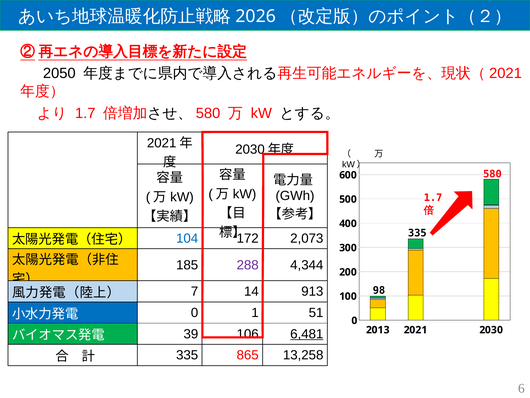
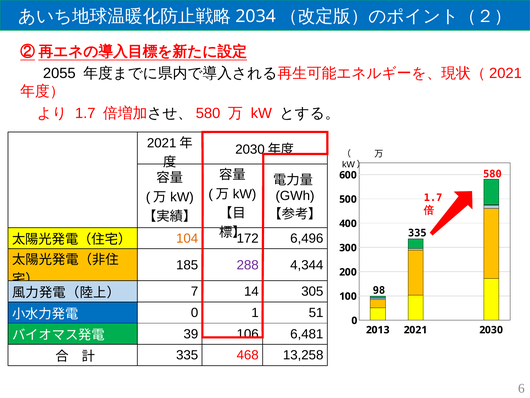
2026: 2026 -> 2034 (256, 16)
2050: 2050 -> 2055 (59, 73)
104 colour: blue -> orange (187, 238)
2,073: 2,073 -> 6,496 (307, 238)
913: 913 -> 305 (312, 291)
6,481 underline: present -> none (307, 334)
865: 865 -> 468 (248, 355)
